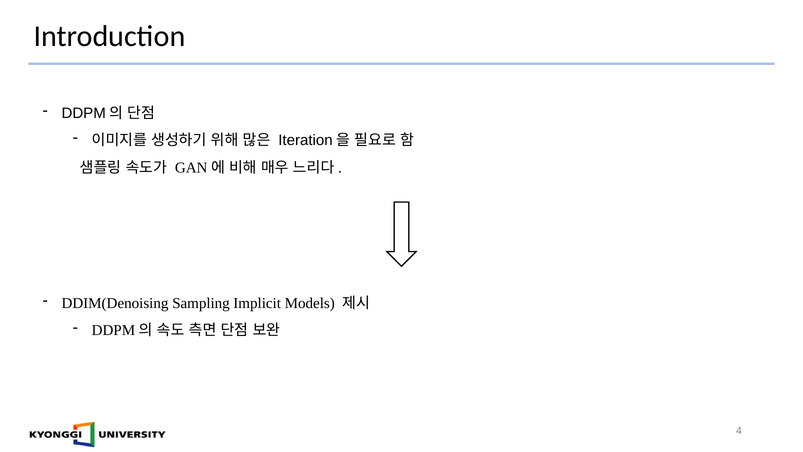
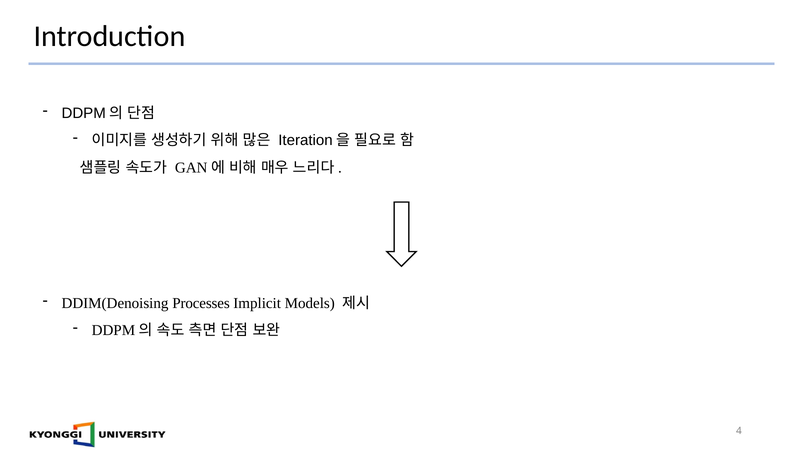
Sampling: Sampling -> Processes (201, 303)
